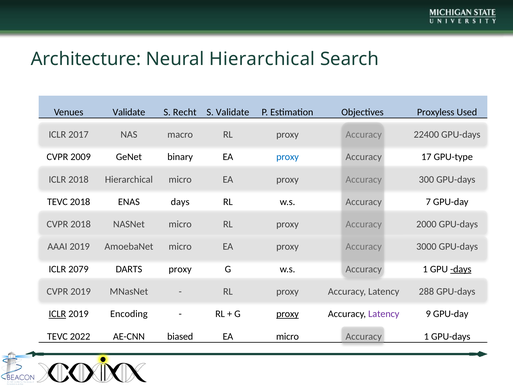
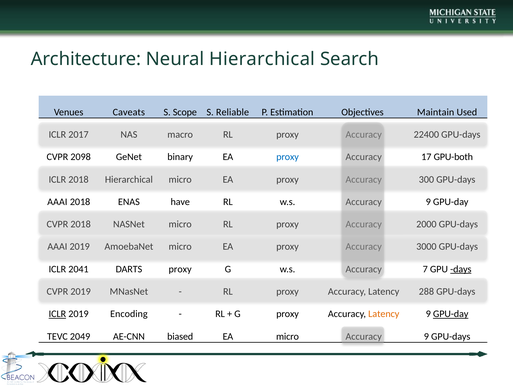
Venues Validate: Validate -> Caveats (129, 112)
Recht: Recht -> Scope (185, 112)
S Validate: Validate -> Reliable (233, 112)
Proxyless: Proxyless -> Maintain (436, 112)
2009: 2009 -> 2098 (81, 157)
GPU-type: GPU-type -> GPU-both (453, 157)
TEVC: TEVC -> AAAI (57, 202)
ENAS days: days -> have (180, 202)
7: 7 -> 9 (428, 202)
2079: 2079 -> 2041 (78, 269)
1: 1 -> 7 (425, 269)
proxy underline: present -> none (288, 314)
Latency colour: purple -> orange (384, 314)
GPU-day underline: none -> present (451, 314)
2022: 2022 -> 2049 (80, 336)
1: 1 -> 9 (426, 336)
